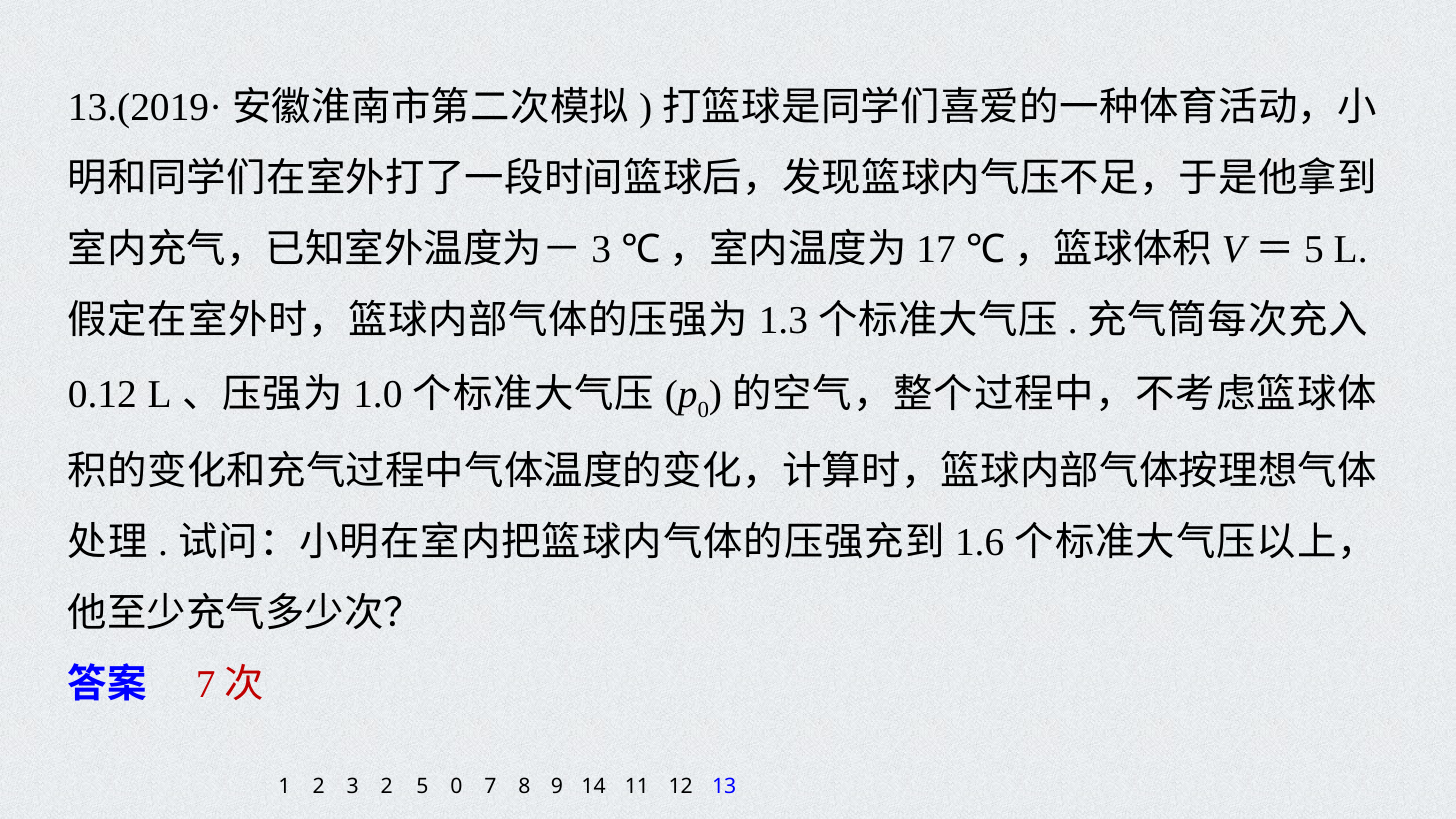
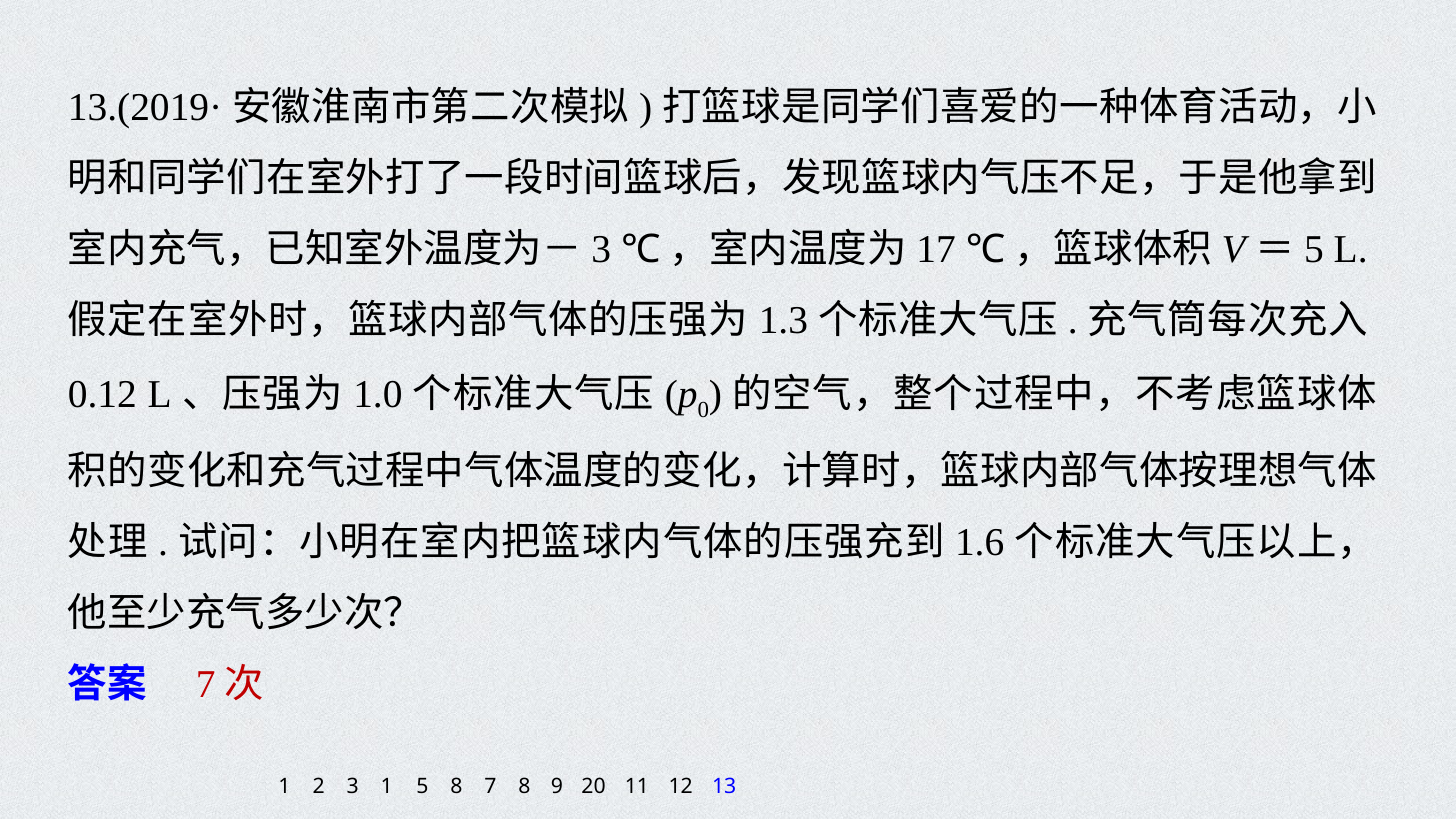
3 2: 2 -> 1 (387, 787)
5 0: 0 -> 8 (456, 787)
14: 14 -> 20 (594, 787)
